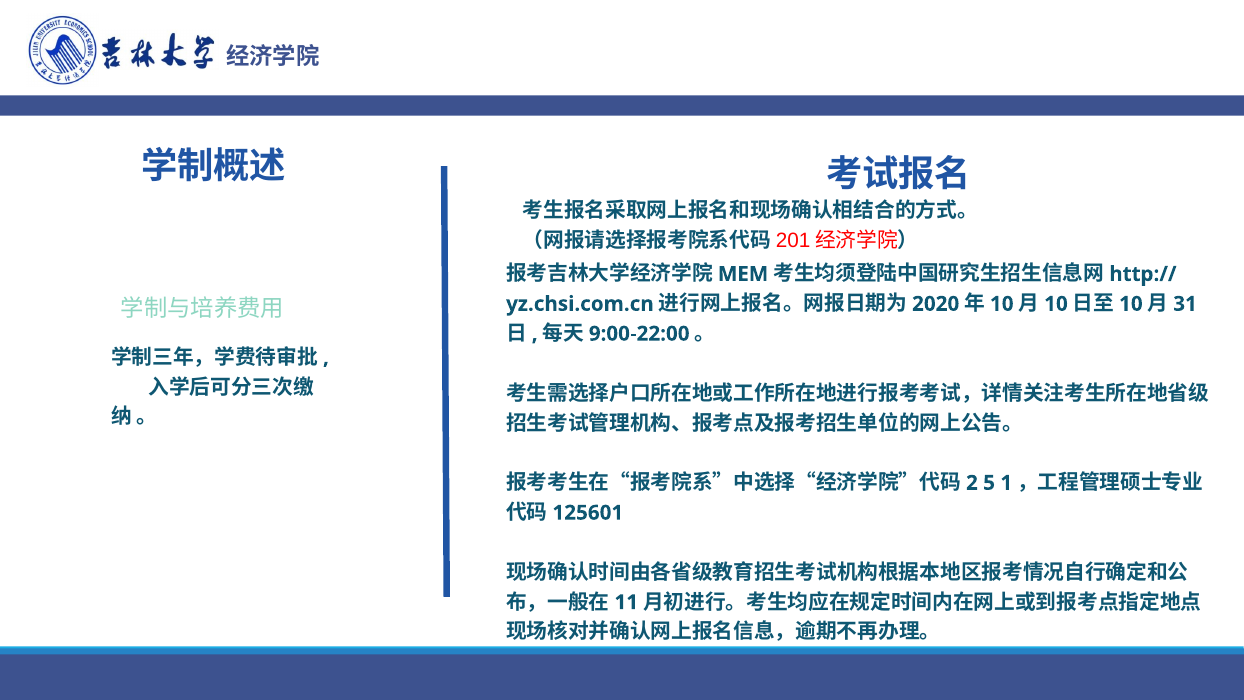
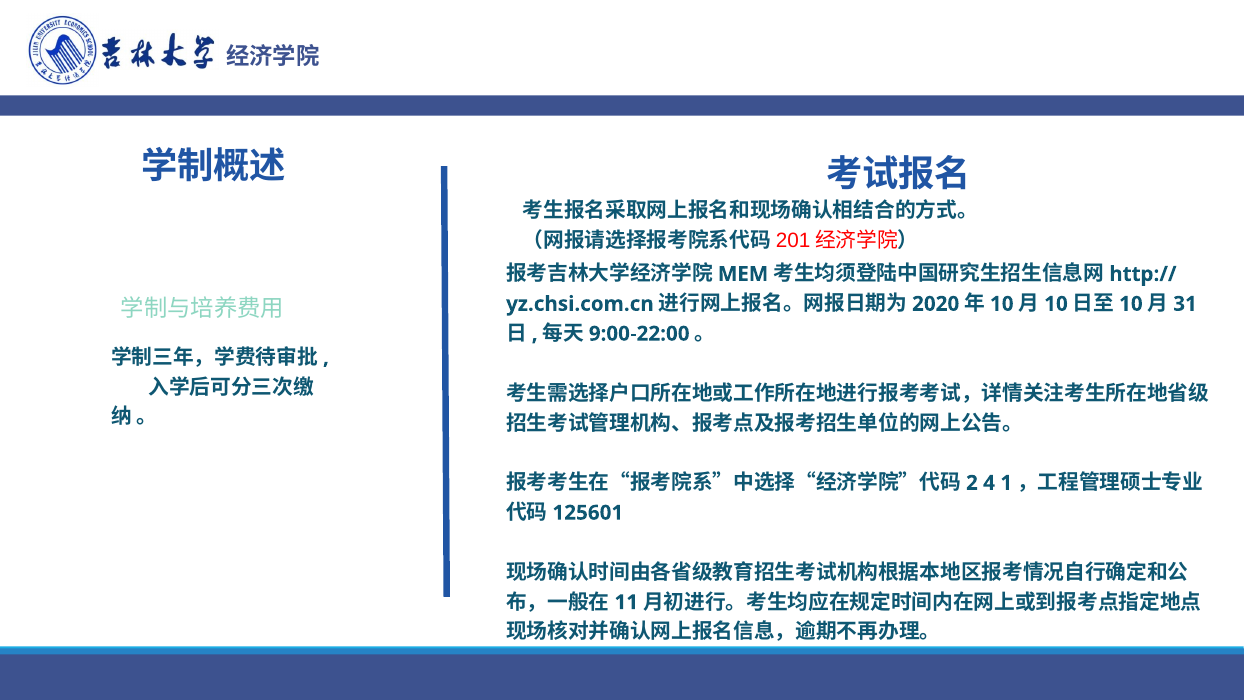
5: 5 -> 4 (989, 483)
